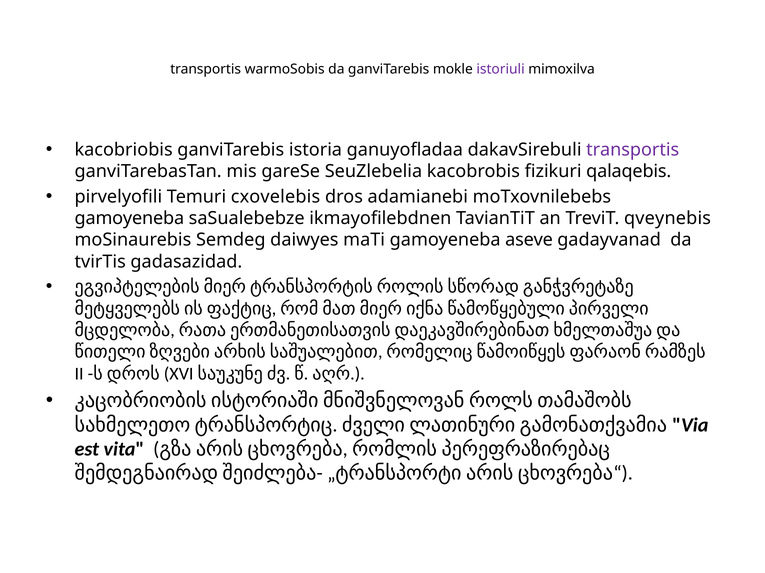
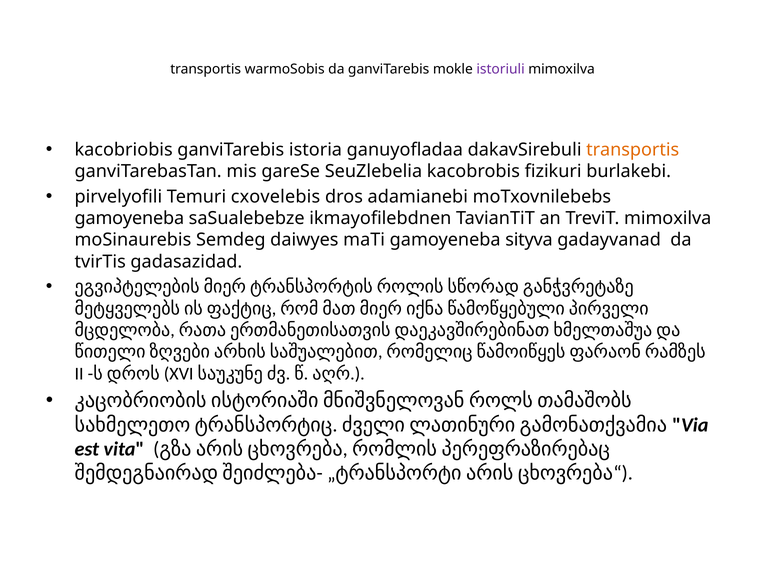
transportis colour: purple -> orange (633, 150)
qalaqebis: qalaqebis -> burlakebi (629, 172)
TreviT qveynebis: qveynebis -> mimoxilva (668, 219)
aseve: aseve -> sityva (529, 240)
